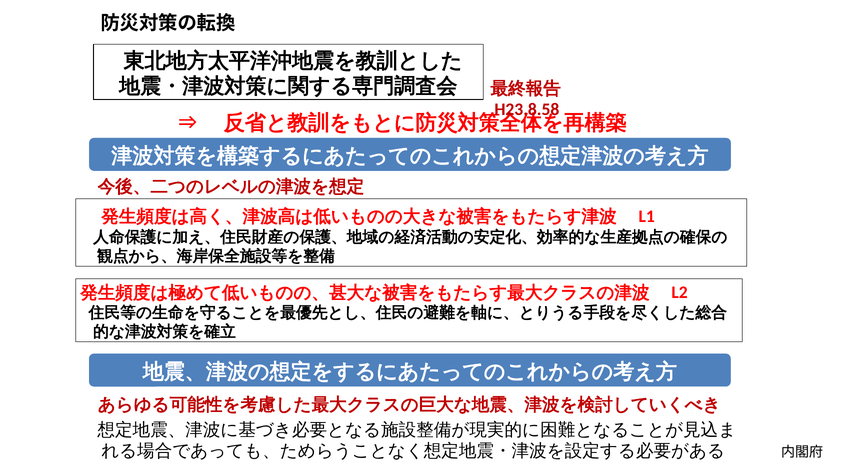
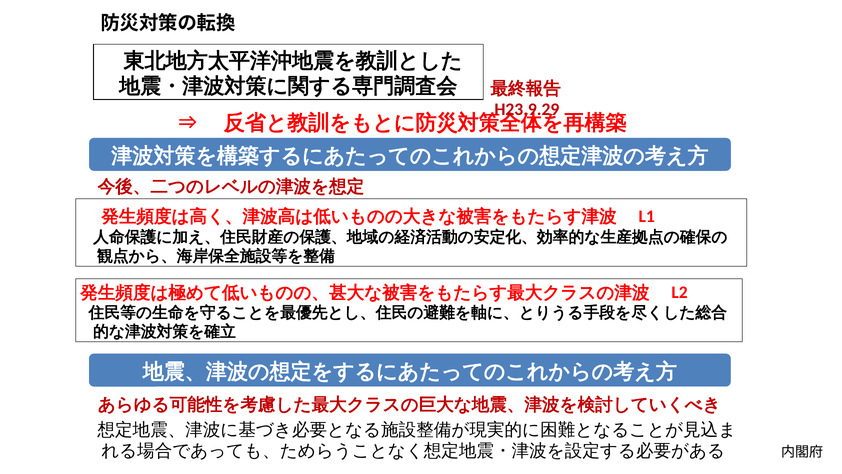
H23.8.58: H23.8.58 -> H23.9.29 (527, 109)
